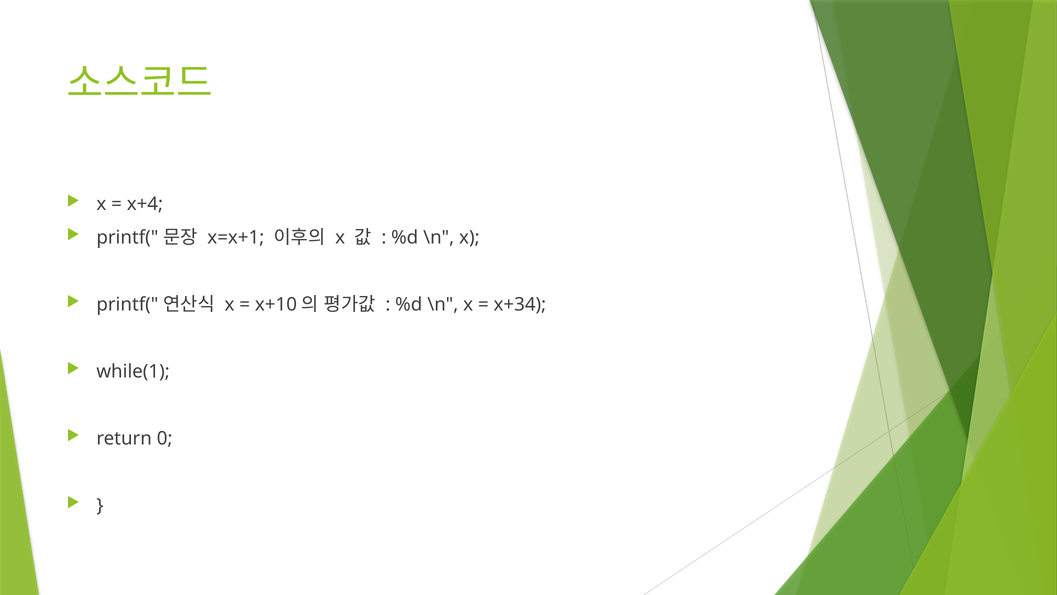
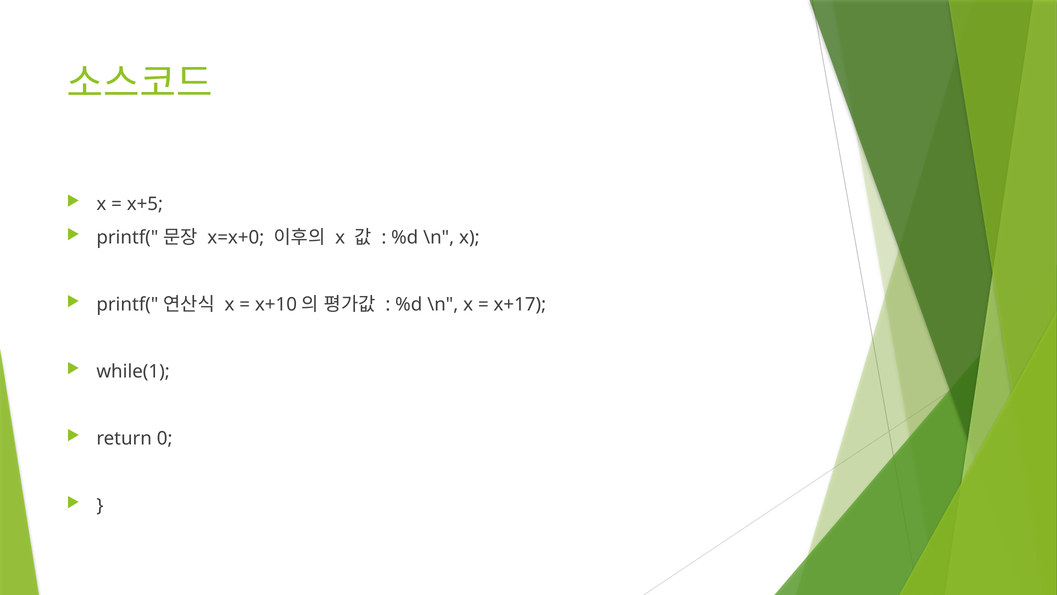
x+4: x+4 -> x+5 (145, 204)
x=x+1: x=x+1 -> x=x+0 (236, 237)
x+34: x+34 -> x+17 (520, 304)
